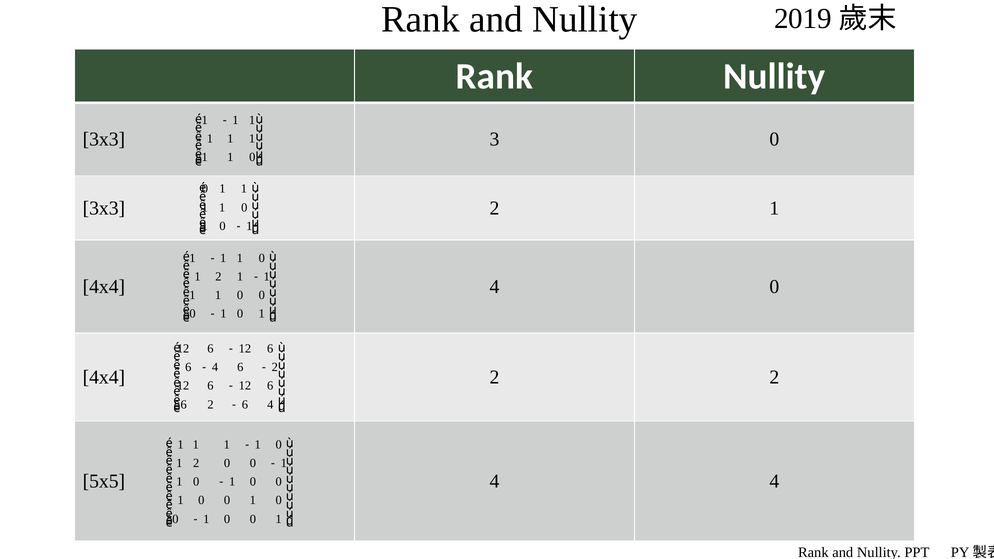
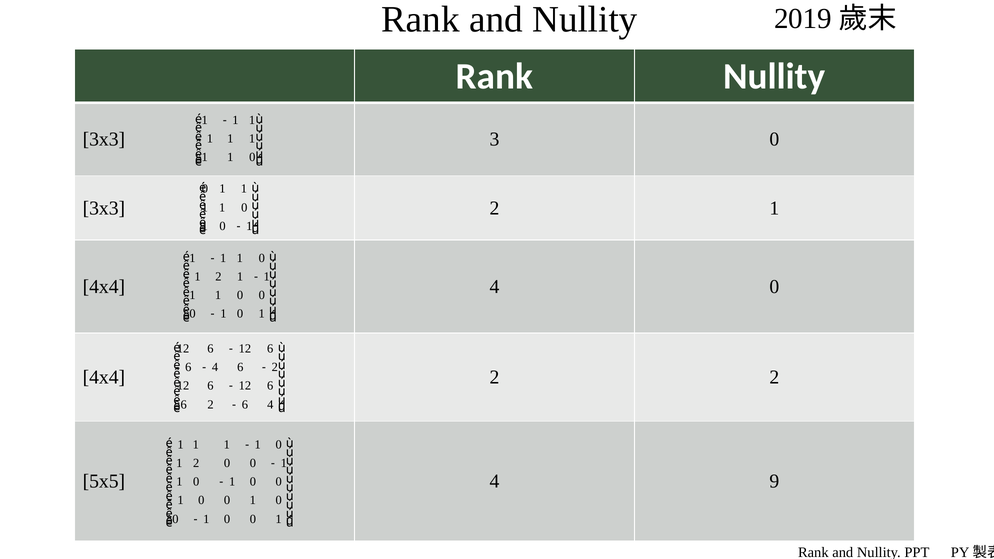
4 4: 4 -> 9 (774, 481)
